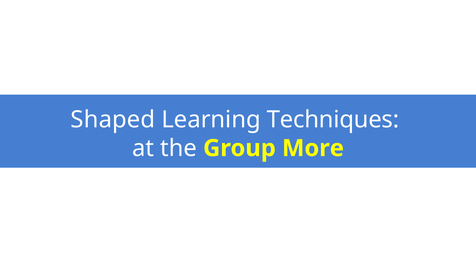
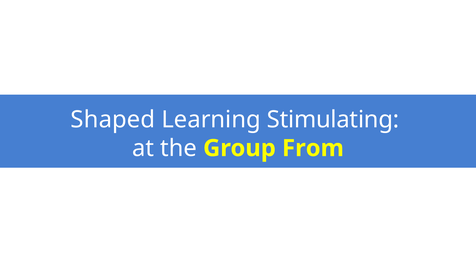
Techniques: Techniques -> Stimulating (333, 120)
More: More -> From (313, 148)
